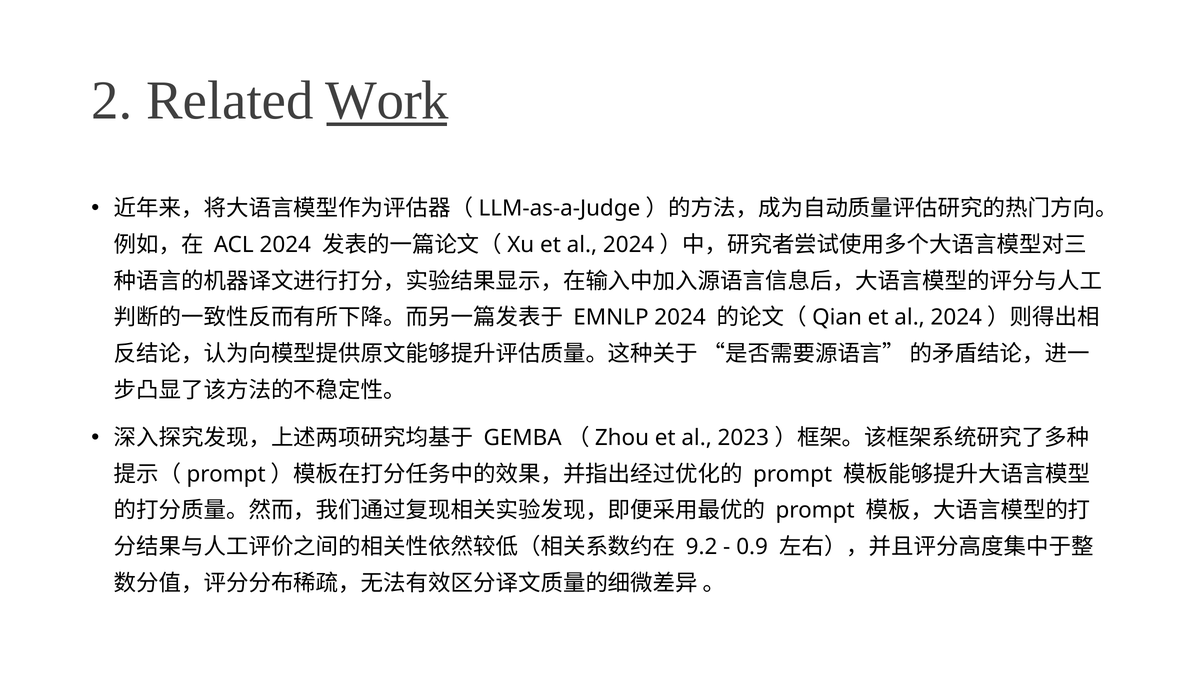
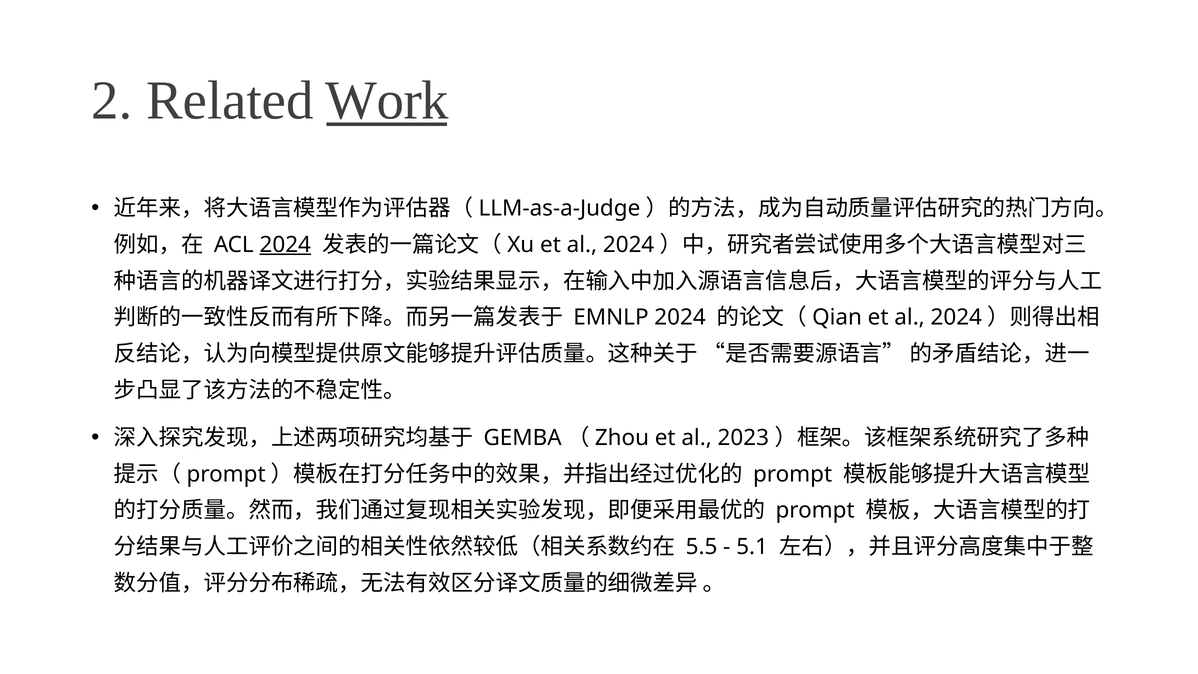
2024 underline: none -> present (285, 245)
9.2: 9.2 -> 5.5 (702, 547)
0.9: 0.9 -> 5.1 (752, 547)
